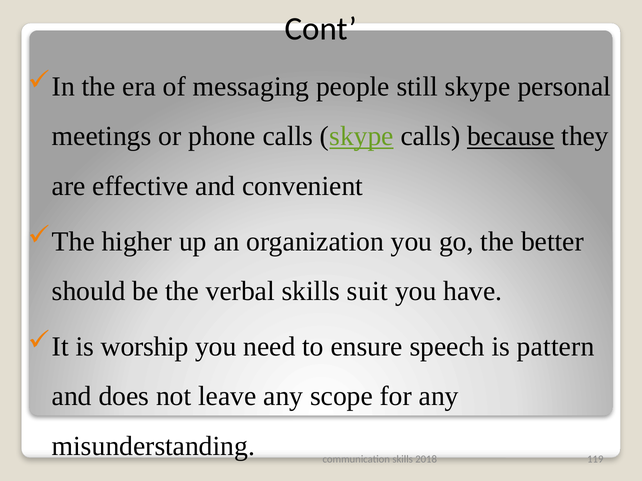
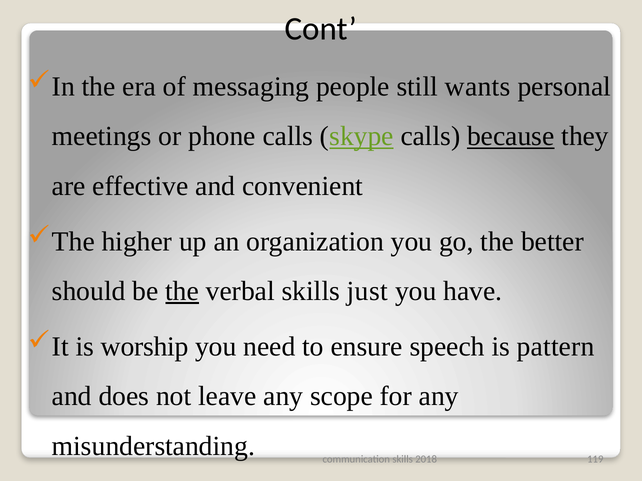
still skype: skype -> wants (478, 87)
the underline: none -> present (182, 291)
suit: suit -> just (367, 291)
